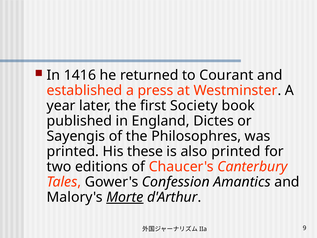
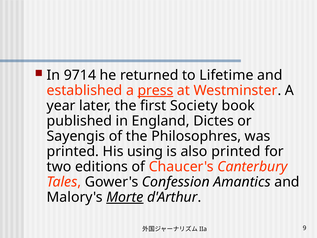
1416: 1416 -> 9714 (80, 75)
Courant: Courant -> Lifetime (226, 75)
press underline: none -> present (155, 90)
these: these -> using (145, 151)
